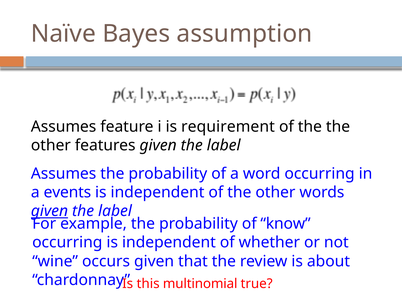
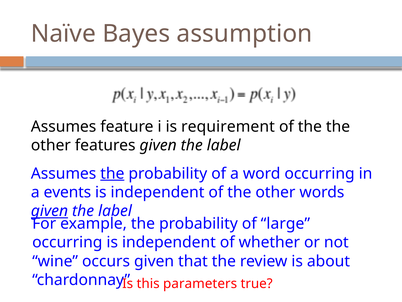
the underline: none -> present (112, 173)
know: know -> large (285, 223)
multinomial: multinomial -> parameters (200, 283)
